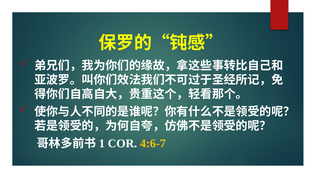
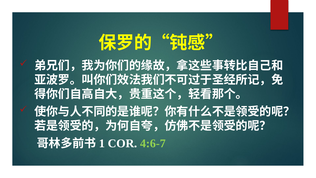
4:6-7 colour: yellow -> light green (153, 143)
